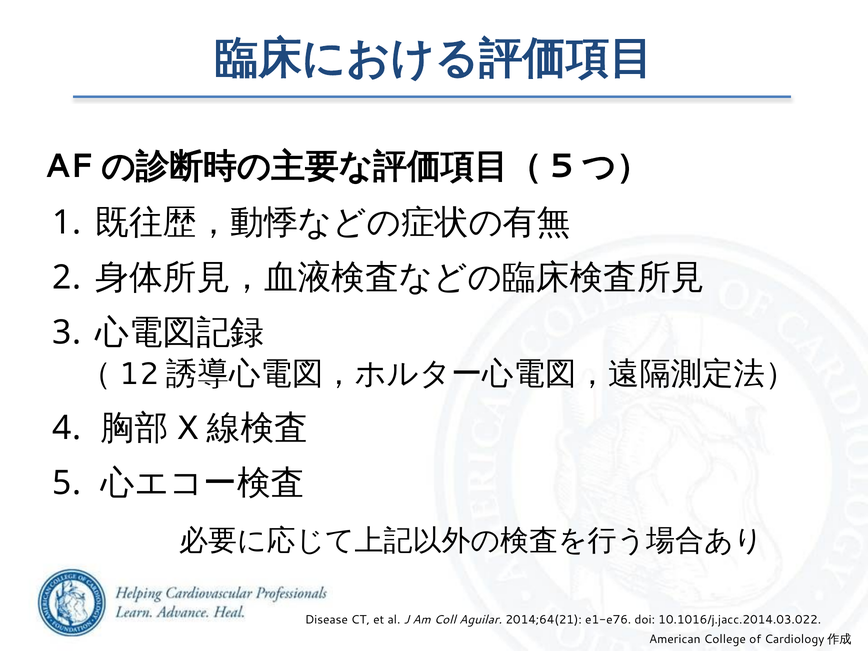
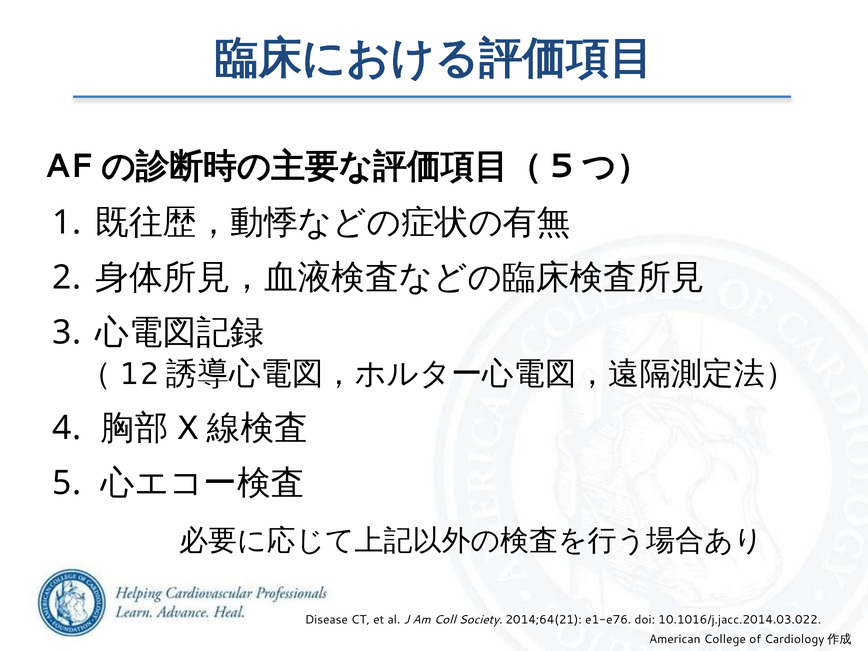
Aguilar: Aguilar -> Society (481, 620)
